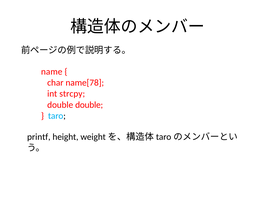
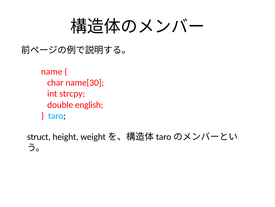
name[78: name[78 -> name[30 (85, 82)
double double: double -> english (89, 104)
printf: printf -> struct (39, 136)
